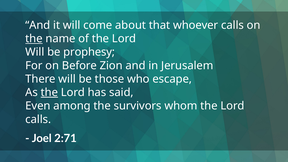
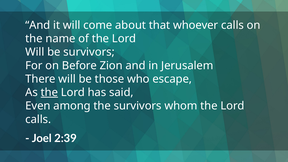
the underline: present -> none (34, 39)
be prophesy: prophesy -> survivors (89, 52)
2:71: 2:71 -> 2:39 (66, 138)
